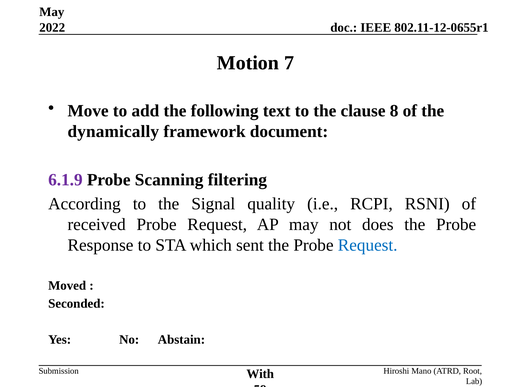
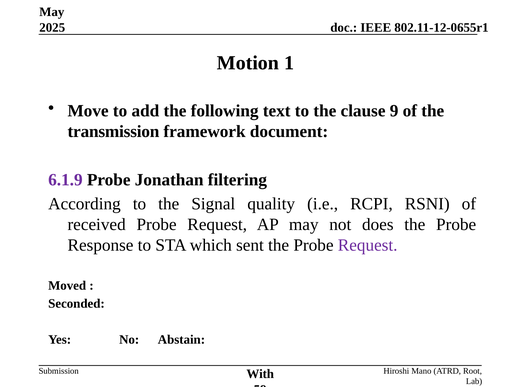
2022: 2022 -> 2025 (52, 28)
7: 7 -> 1 (289, 63)
8: 8 -> 9 (394, 111)
dynamically: dynamically -> transmission (113, 132)
Scanning: Scanning -> Jonathan (169, 180)
Request colour: blue -> purple (368, 245)
